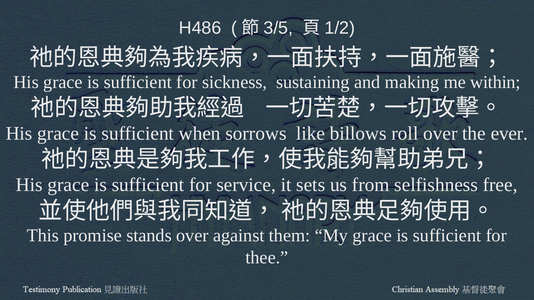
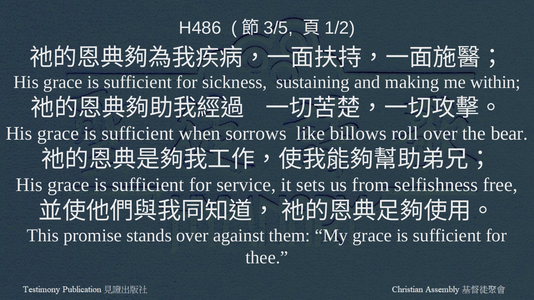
ever: ever -> bear (509, 133)
